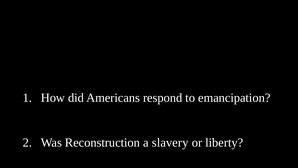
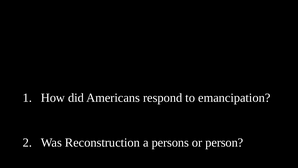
slavery: slavery -> persons (170, 142)
liberty: liberty -> person (224, 142)
